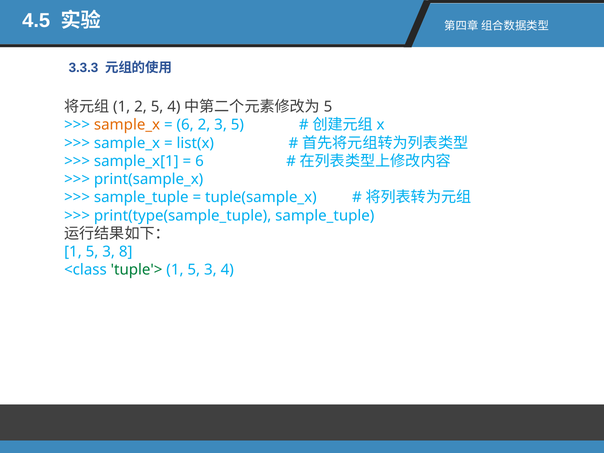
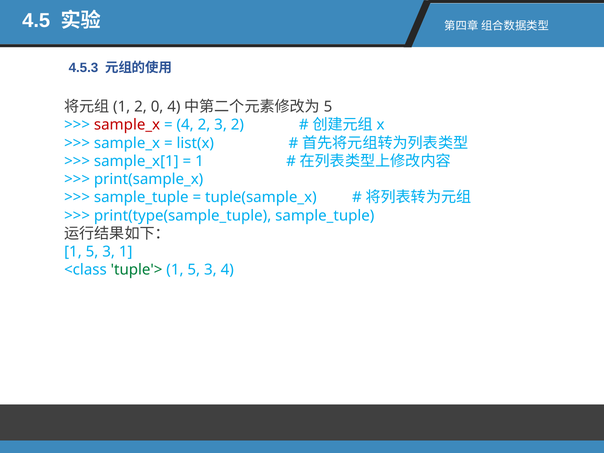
3.3.3: 3.3.3 -> 4.5.3 (83, 68)
2 5: 5 -> 0 (157, 107)
sample_x colour: orange -> red (127, 125)
6: 6 -> 4 (185, 125)
3 5: 5 -> 2 (237, 125)
6: 6 -> 1 (199, 161)
3 8: 8 -> 1 (126, 252)
